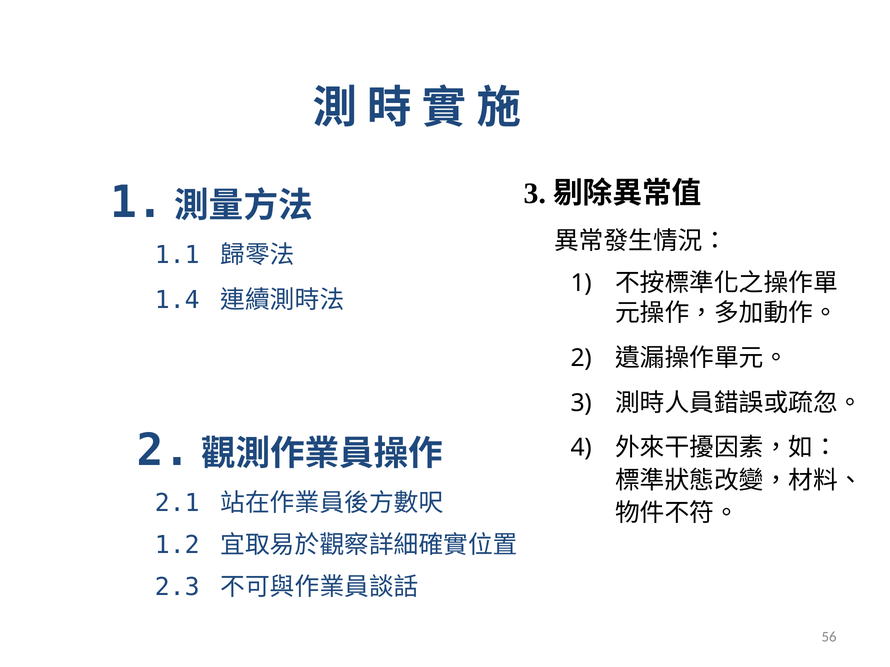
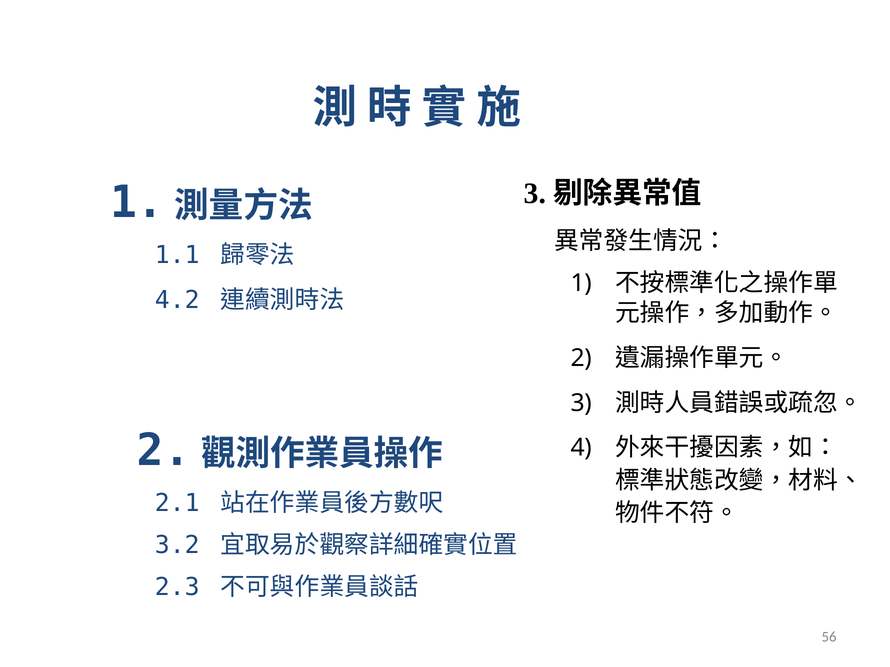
1.4: 1.4 -> 4.2 (177, 300)
1.2: 1.2 -> 3.2 (177, 546)
